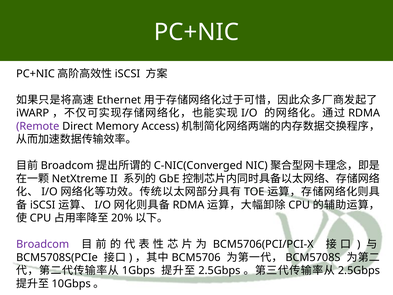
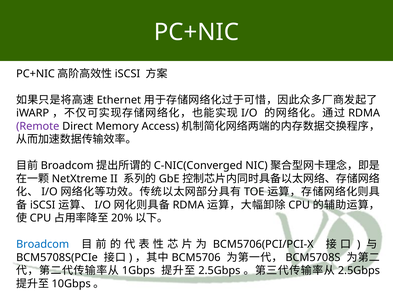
Broadcom colour: purple -> blue (43, 244)
